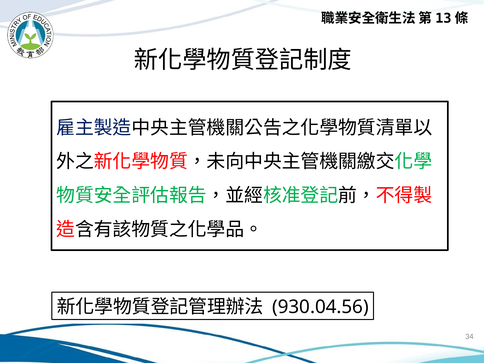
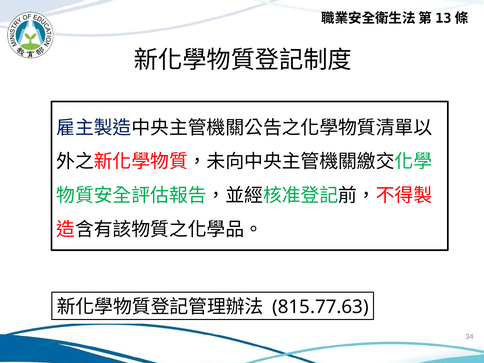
930.04.56: 930.04.56 -> 815.77.63 (320, 307)
